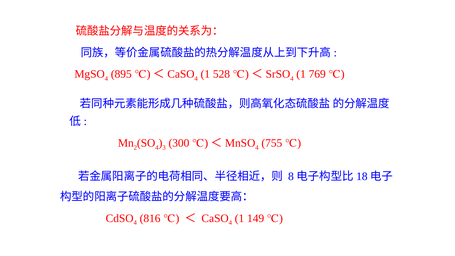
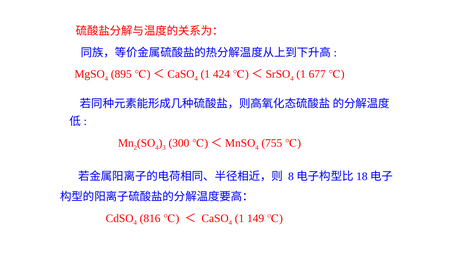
528: 528 -> 424 (221, 74)
769: 769 -> 677 (317, 74)
